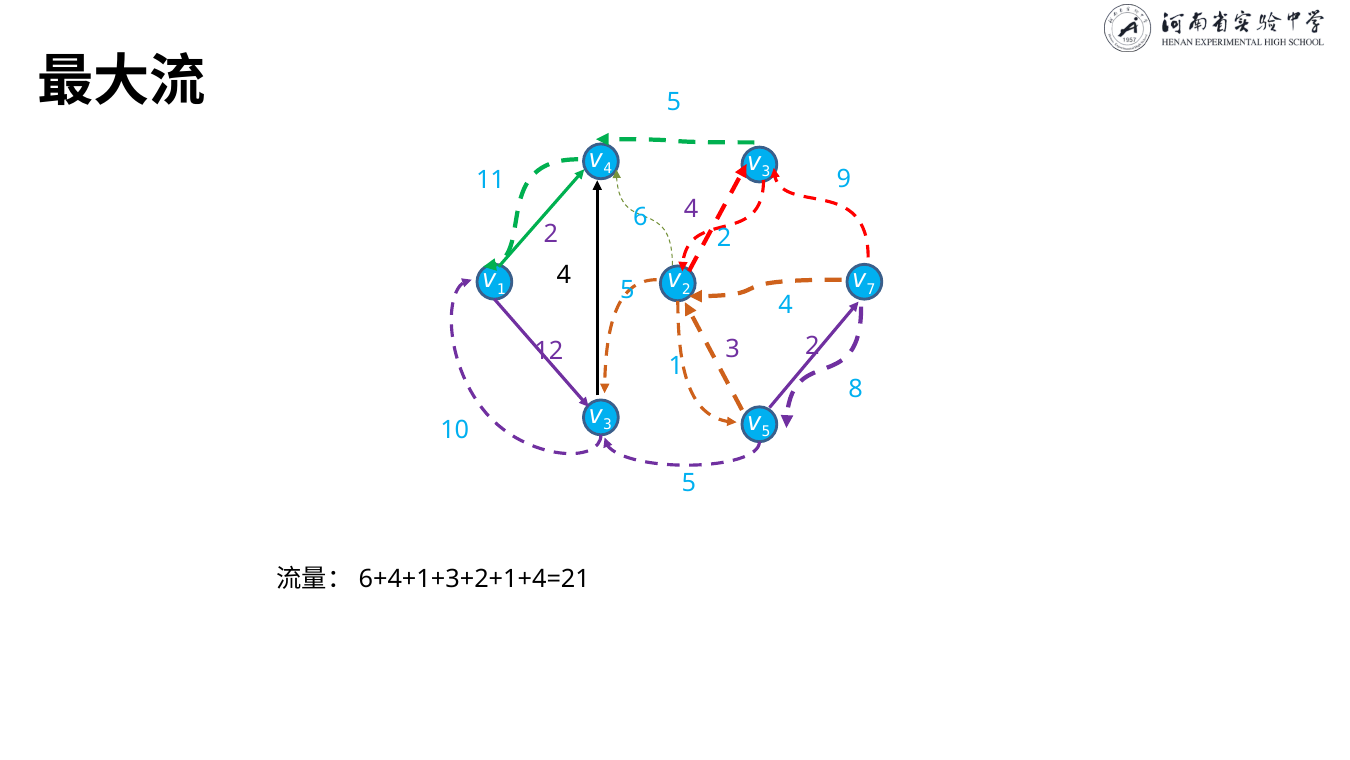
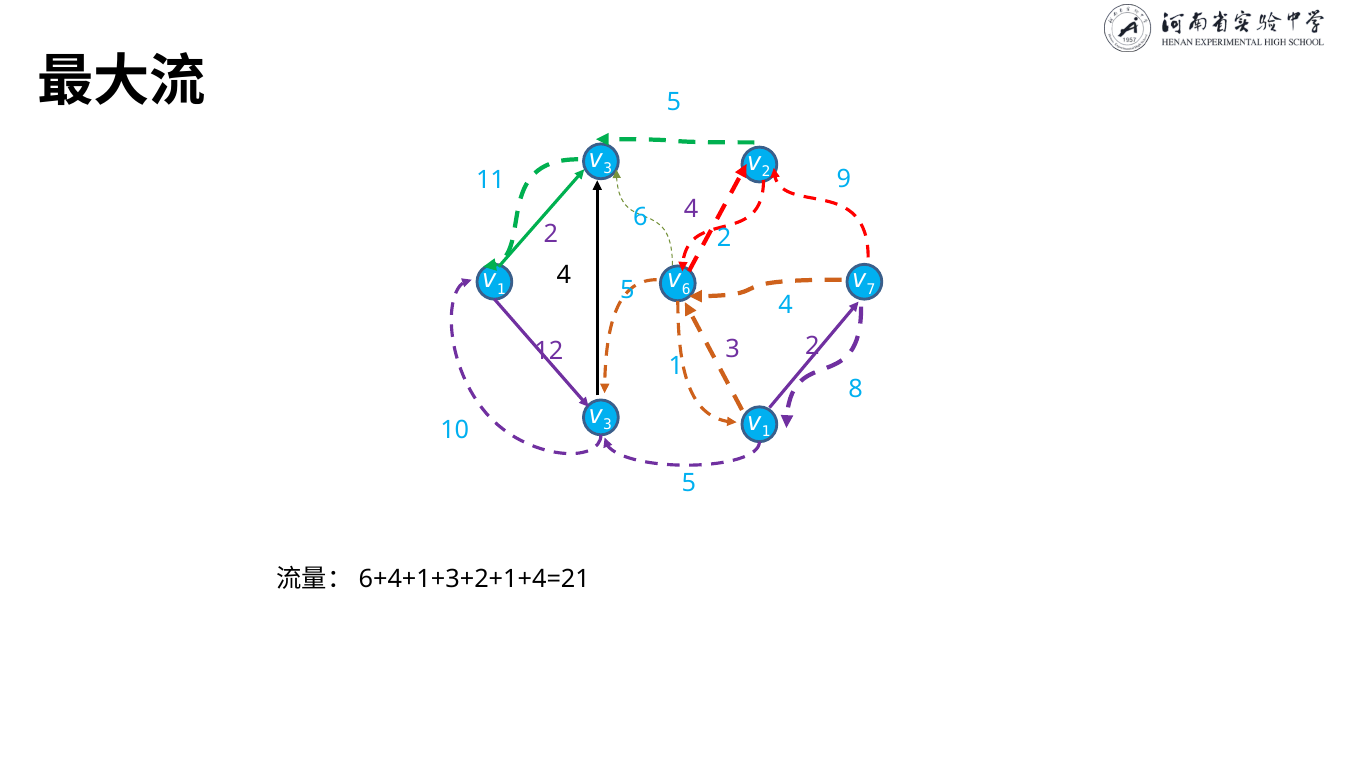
4: 4 -> 3 (608, 169)
3: 3 -> 2 (766, 172)
2: 2 -> 6 (686, 289)
5: 5 -> 1 (766, 431)
